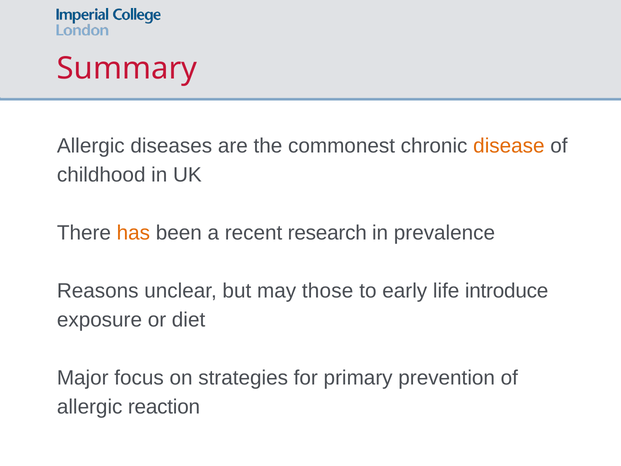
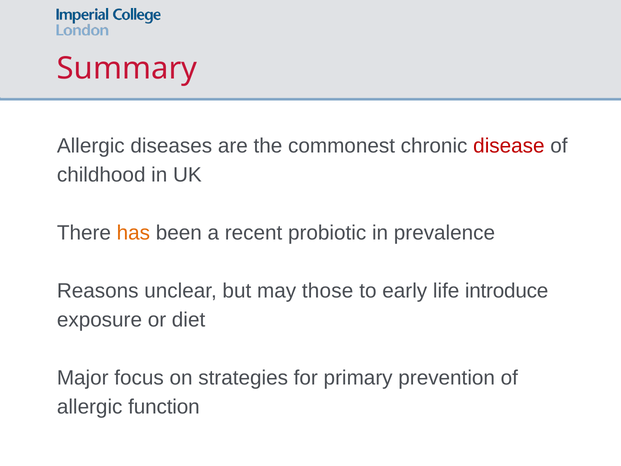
disease colour: orange -> red (509, 146)
research: research -> probiotic (327, 233)
reaction: reaction -> function (164, 407)
